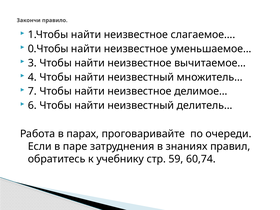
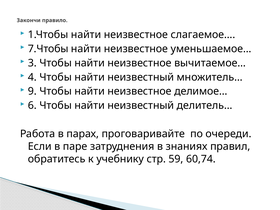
0.Чтобы: 0.Чтобы -> 7.Чтобы (48, 49)
7: 7 -> 9 (32, 91)
